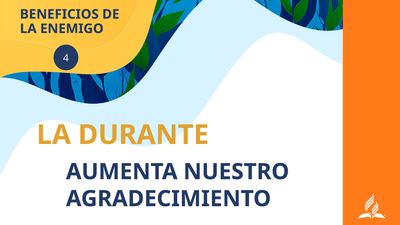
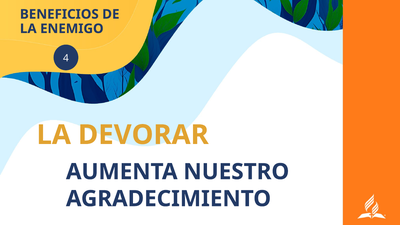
DURANTE: DURANTE -> DEVORAR (143, 135)
